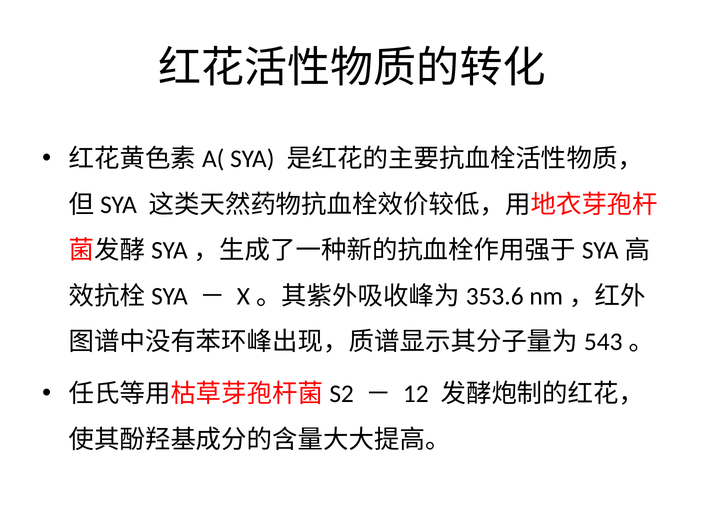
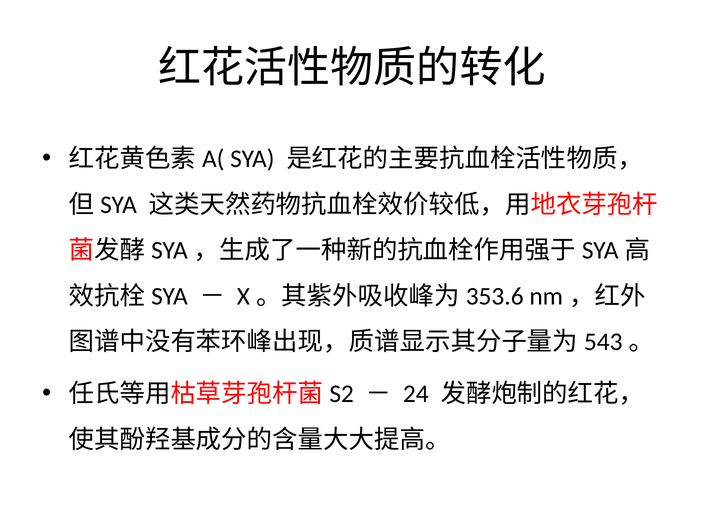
12: 12 -> 24 (416, 394)
